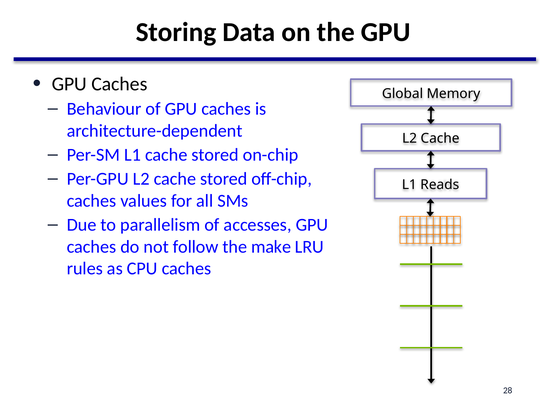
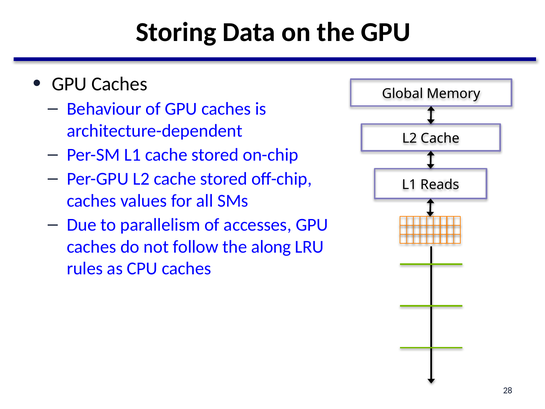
make: make -> along (271, 247)
